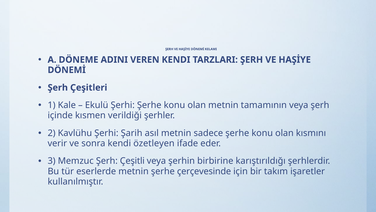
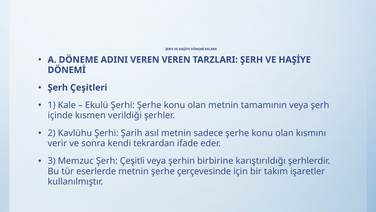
VEREN KENDI: KENDI -> VEREN (176, 60)
özetleyen: özetleyen -> tekrardan (154, 143)
